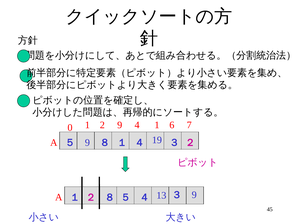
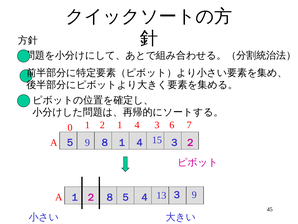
2 9: 9 -> 1 (120, 125)
4 1: 1 -> 3 (157, 125)
19: 19 -> 15 (157, 140)
